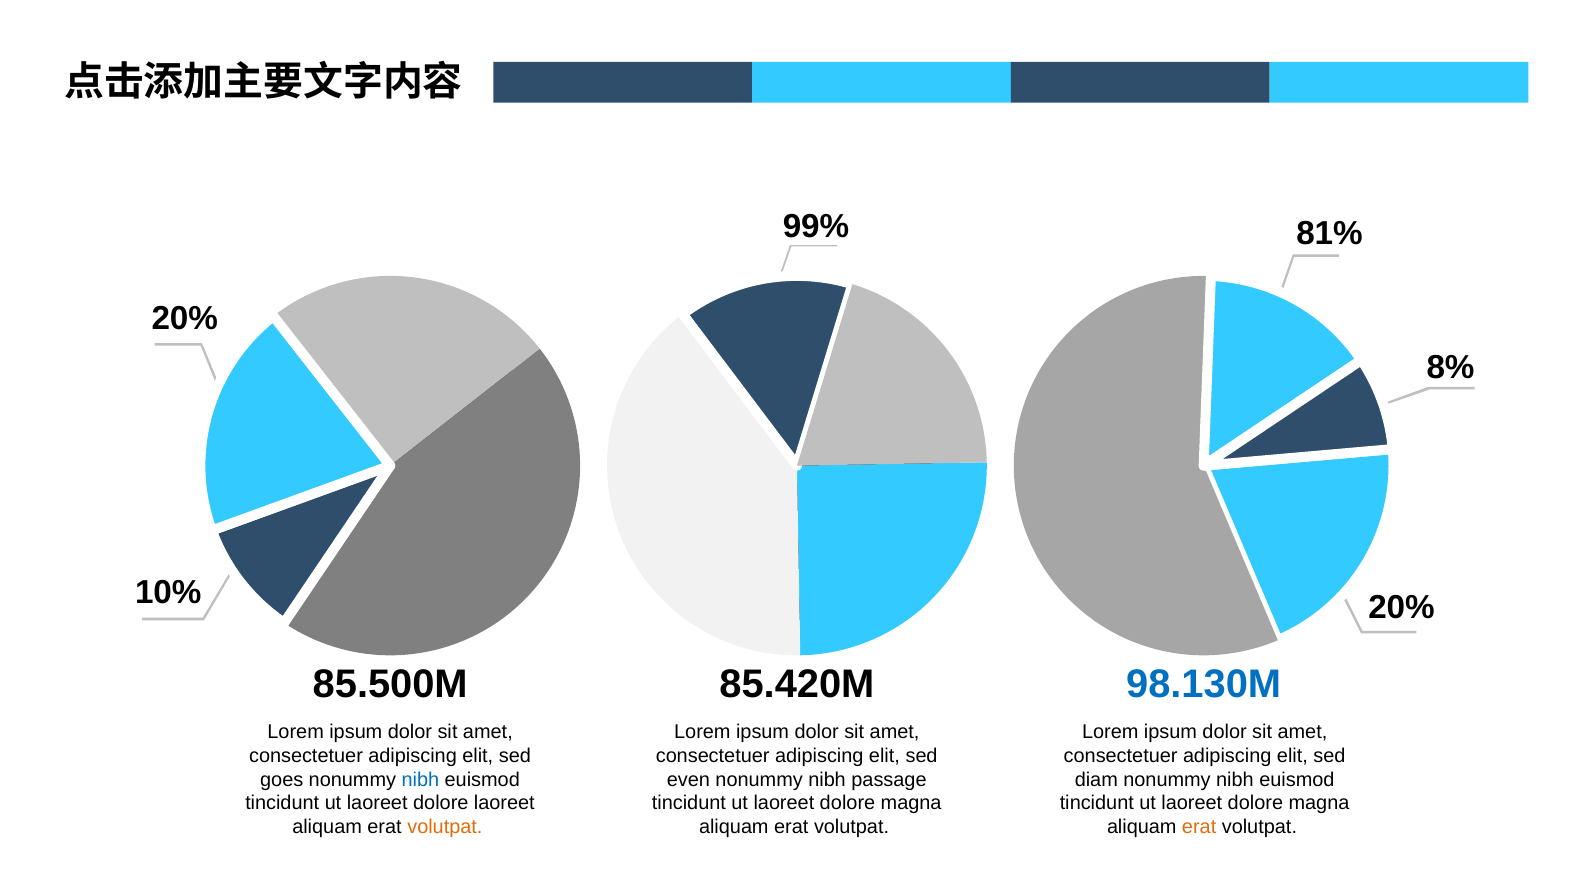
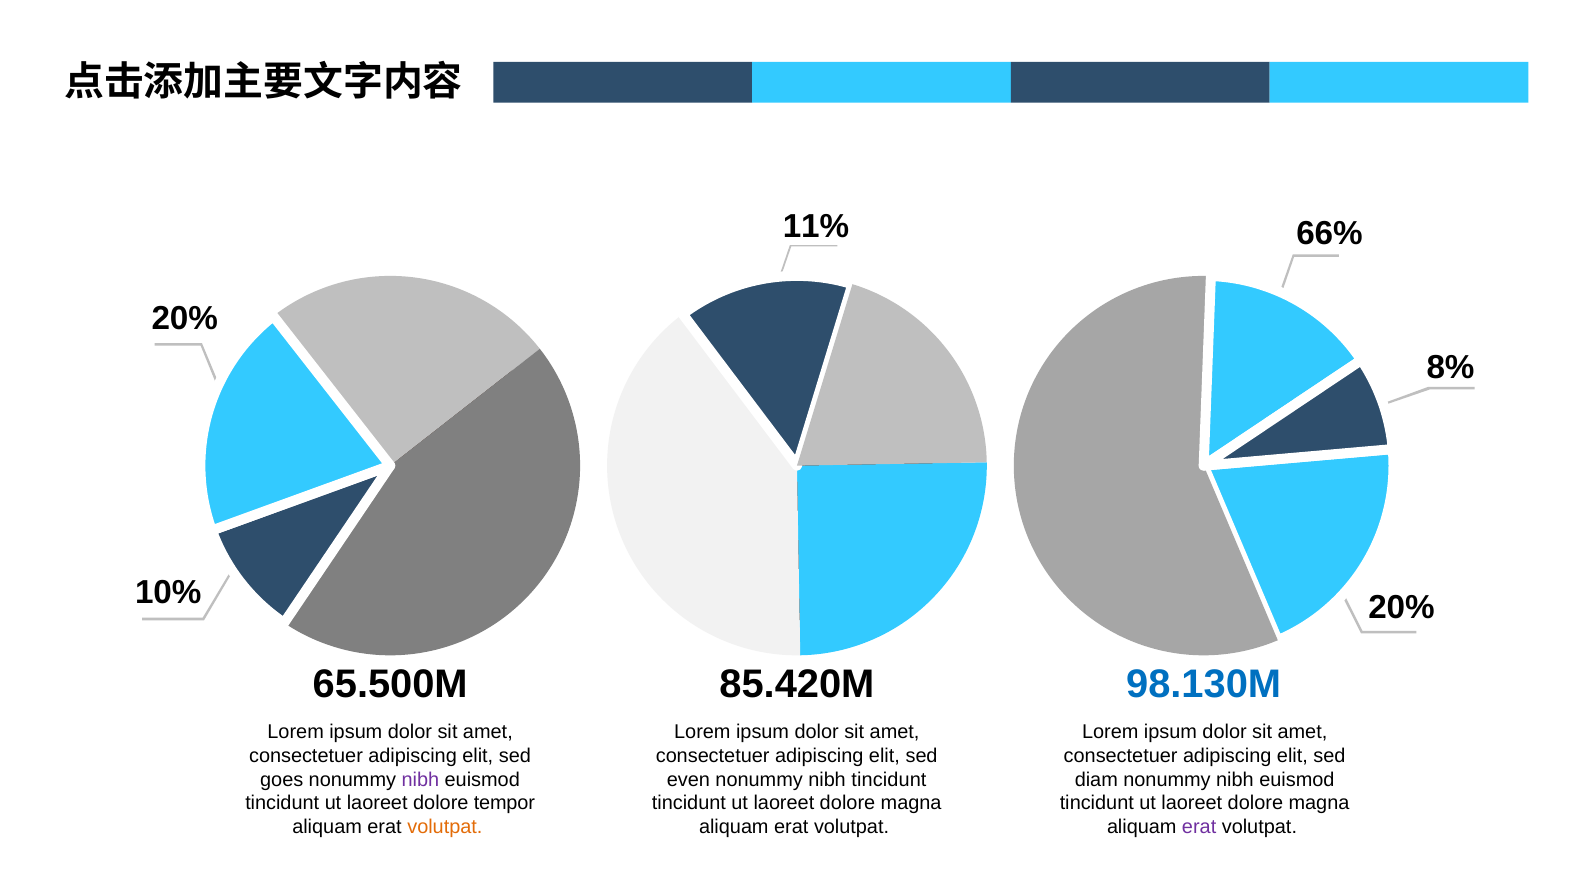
99%: 99% -> 11% (816, 227)
81%: 81% -> 66% (1330, 233)
85.500M: 85.500M -> 65.500M (390, 685)
nibh colour: blue -> purple (420, 780)
nibh passage: passage -> tincidunt (889, 780)
dolore laoreet: laoreet -> tempor (504, 804)
erat colour: orange -> purple (1199, 828)
